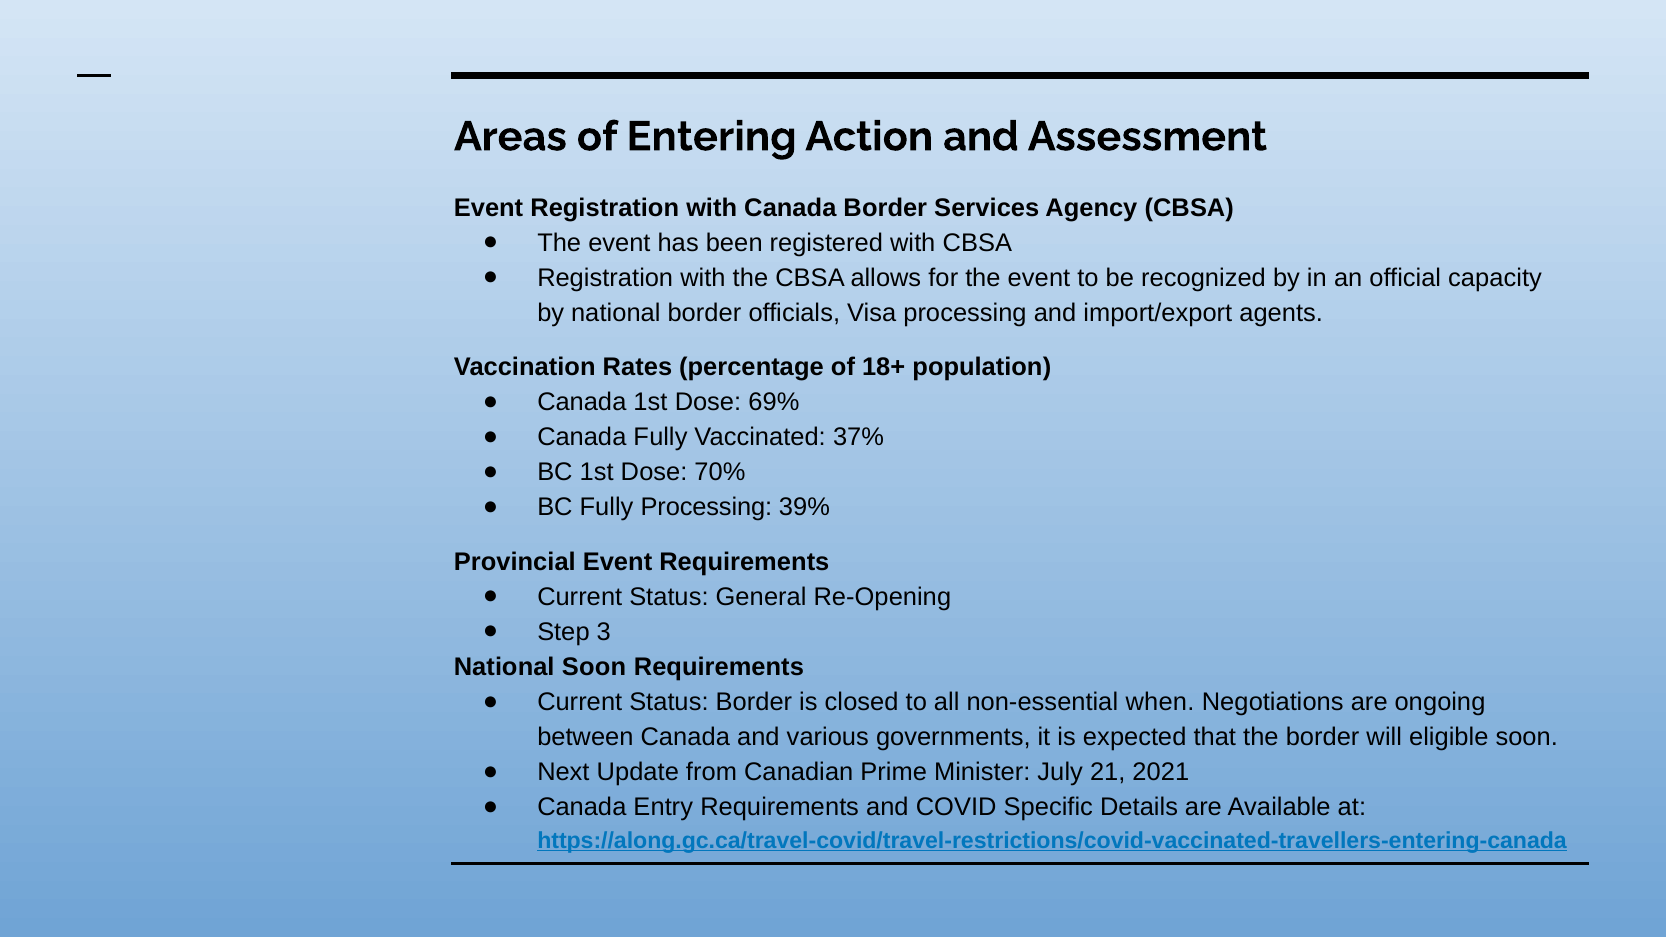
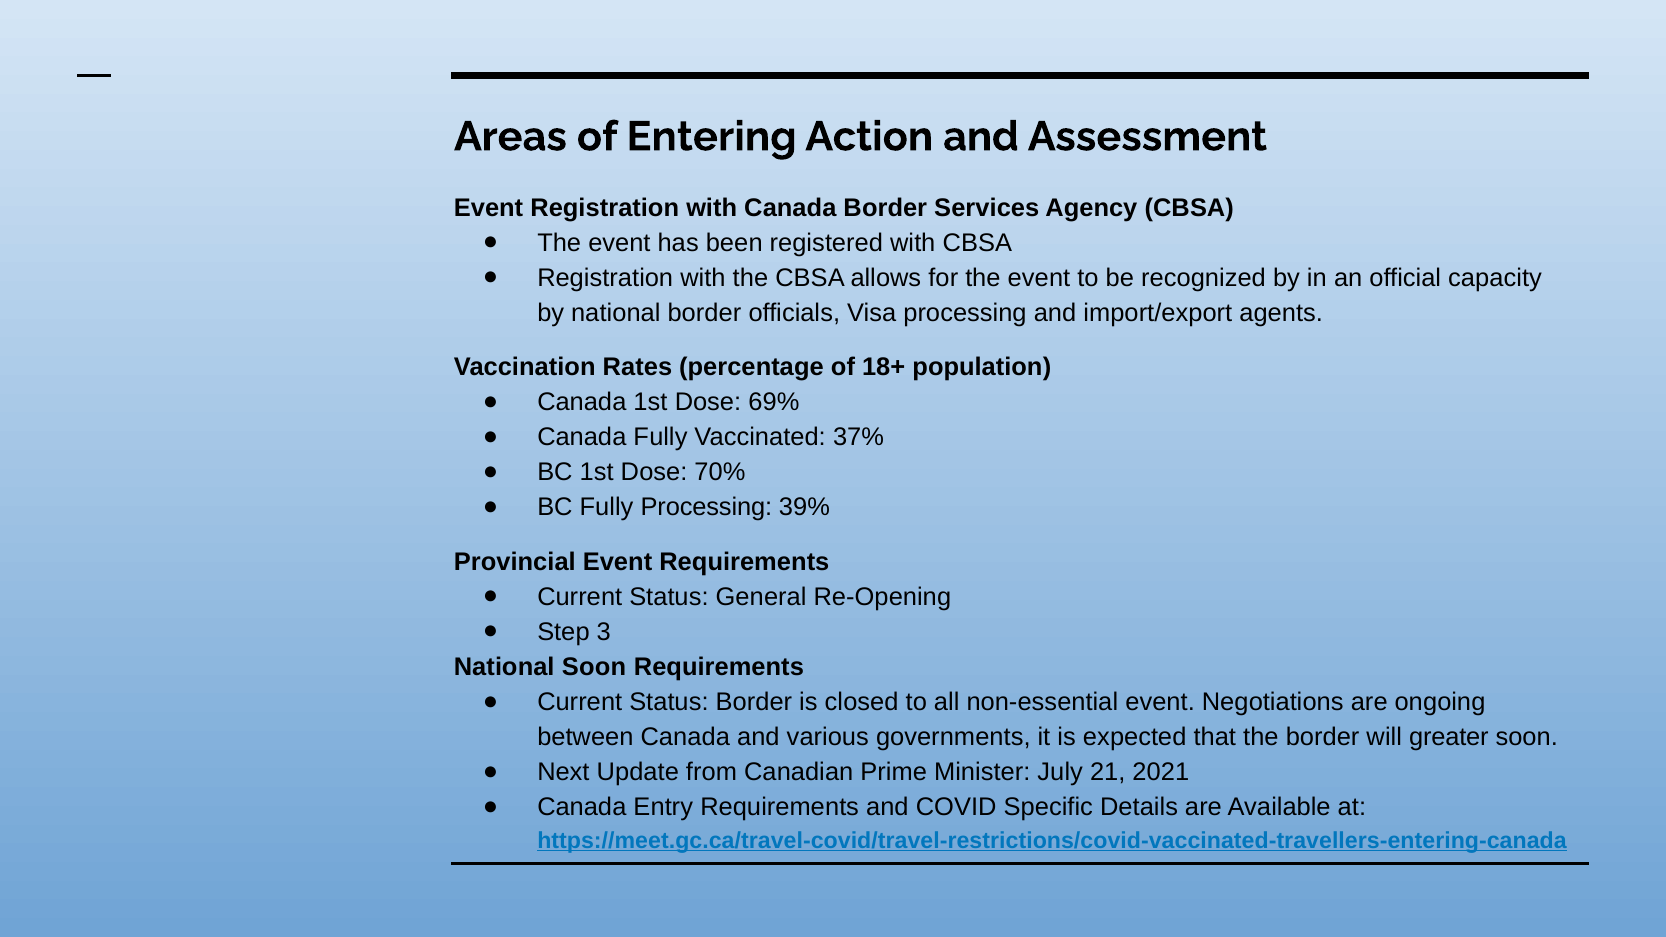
non-essential when: when -> event (1160, 702)
eligible: eligible -> greater (1449, 737)
https://along.gc.ca/travel-covid/travel-restrictions/covid-vaccinated-travellers-entering-canada: https://along.gc.ca/travel-covid/travel-restrictions/covid-vaccinated-travellers-entering-canada -> https://meet.gc.ca/travel-covid/travel-restrictions/covid-vaccinated-travellers-entering-canada (1052, 841)
